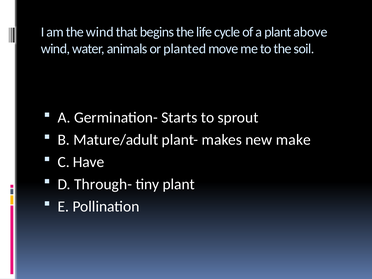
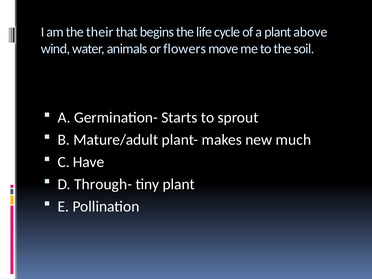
the wind: wind -> their (100, 32)
planted: planted -> flowers (185, 49)
make: make -> much (293, 140)
